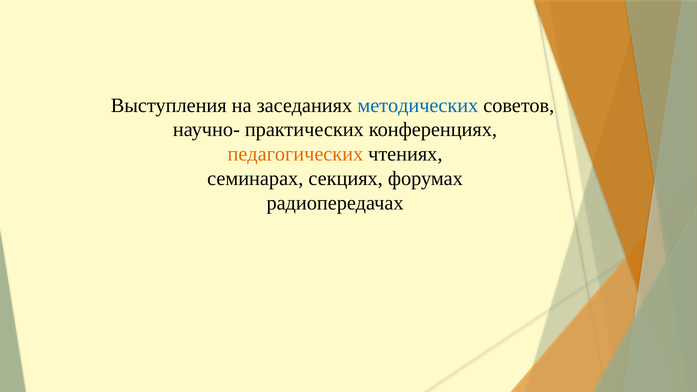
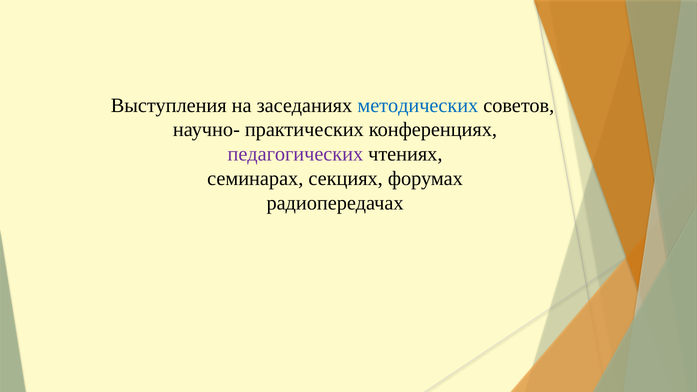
педагогических colour: orange -> purple (295, 154)
